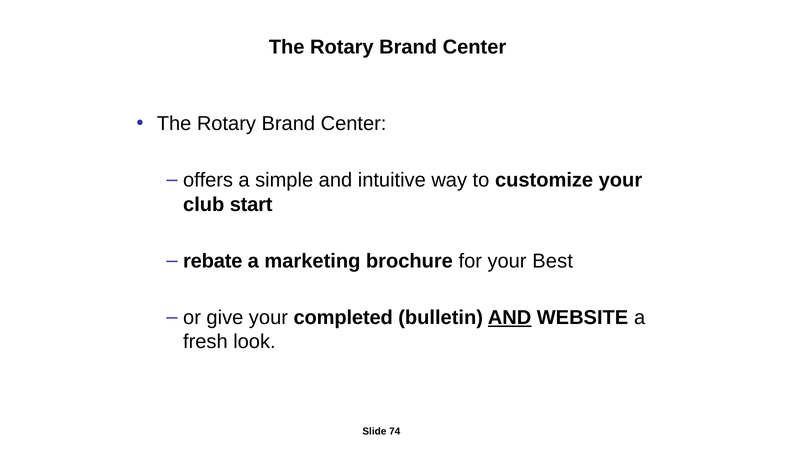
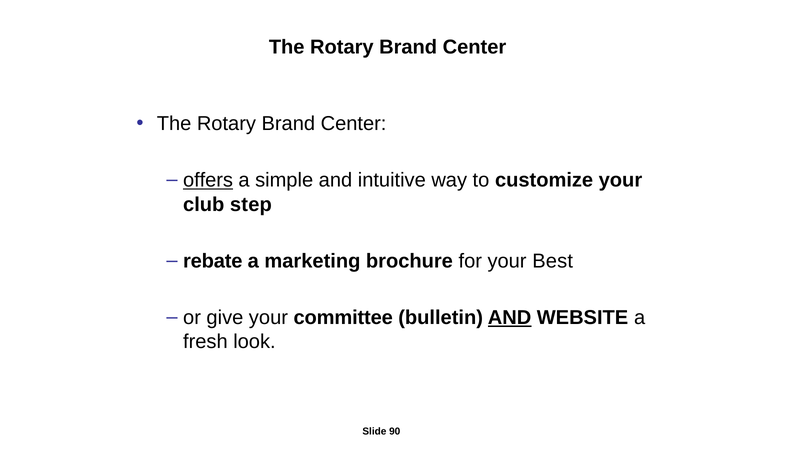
offers underline: none -> present (208, 180)
start: start -> step (251, 204)
completed: completed -> committee (343, 317)
74: 74 -> 90 (395, 431)
